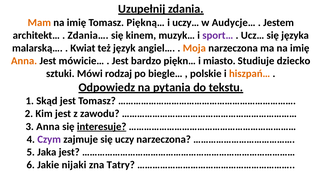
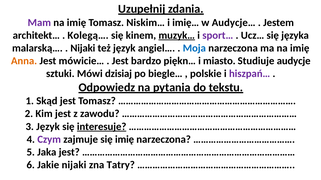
Mam colour: orange -> purple (39, 23)
Piękną…: Piękną… -> Niskim… (146, 23)
uczy…: uczy… -> imię… (186, 23)
Zdania…: Zdania… -> Kolegą… (88, 35)
muzyk… underline: none -> present (177, 35)
Kwiat: Kwiat -> Nijaki (83, 48)
Moja colour: orange -> blue (194, 48)
dziecko: dziecko -> audycje (294, 61)
rodzaj: rodzaj -> dzisiaj (118, 74)
hiszpań… colour: orange -> purple (250, 74)
3 Anna: Anna -> Język (48, 127)
się uczy: uczy -> imię (125, 140)
